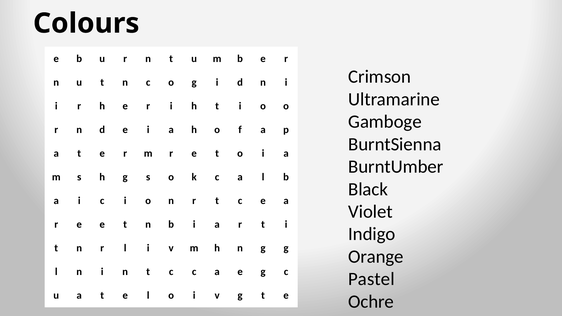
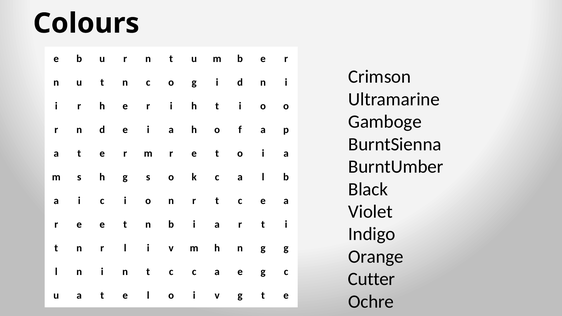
Pastel: Pastel -> Cutter (372, 279)
